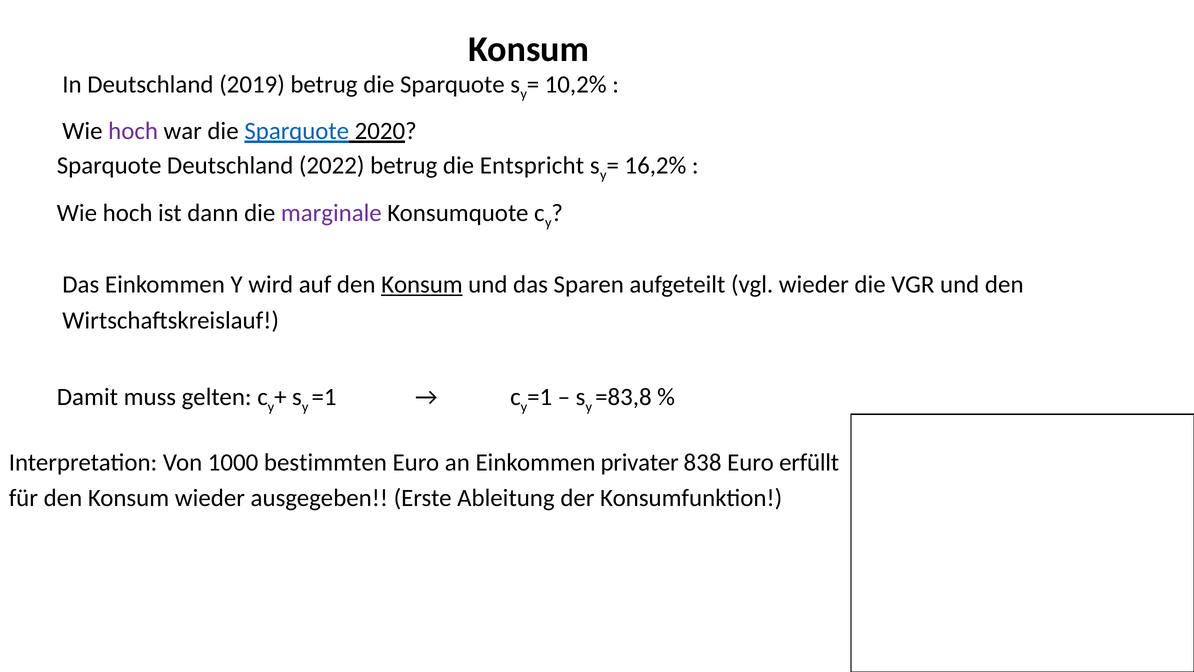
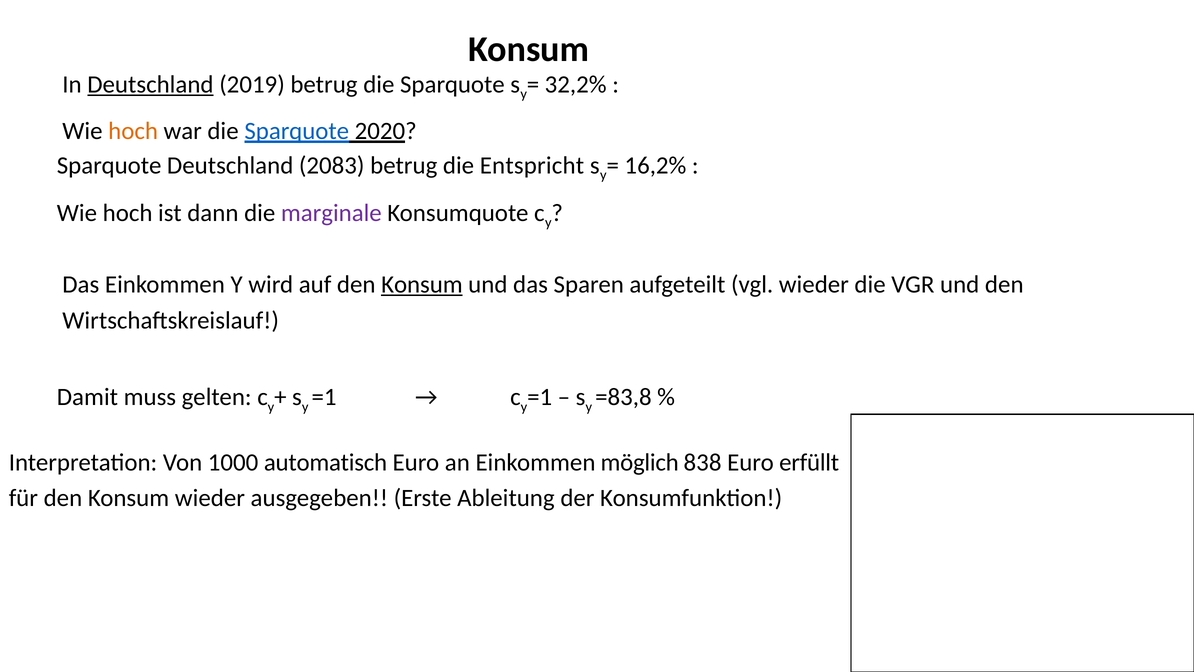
Deutschland underline: none -> present (150, 84)
10,2%: 10,2% -> 32,2% (576, 84)
hoch colour: purple -> orange (133, 131)
2022: 2022 -> 2083 (332, 165)
bestimmten: bestimmten -> automatisch (326, 462)
privater: privater -> möglich (640, 462)
